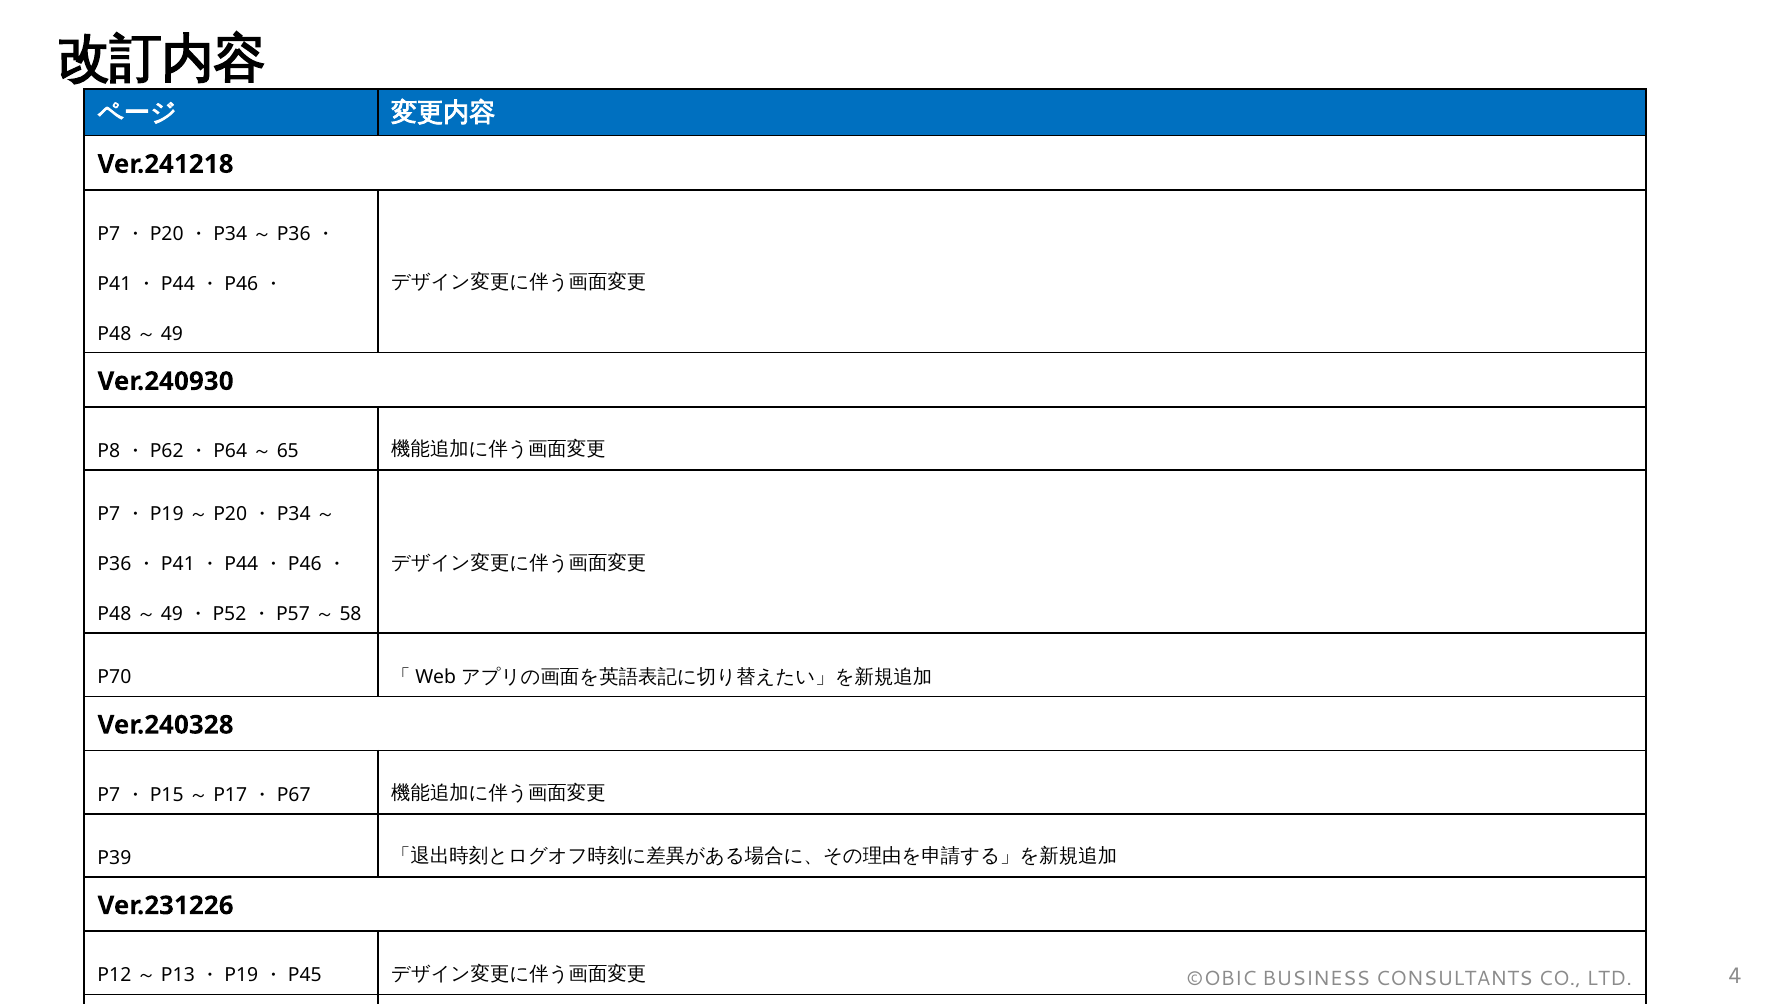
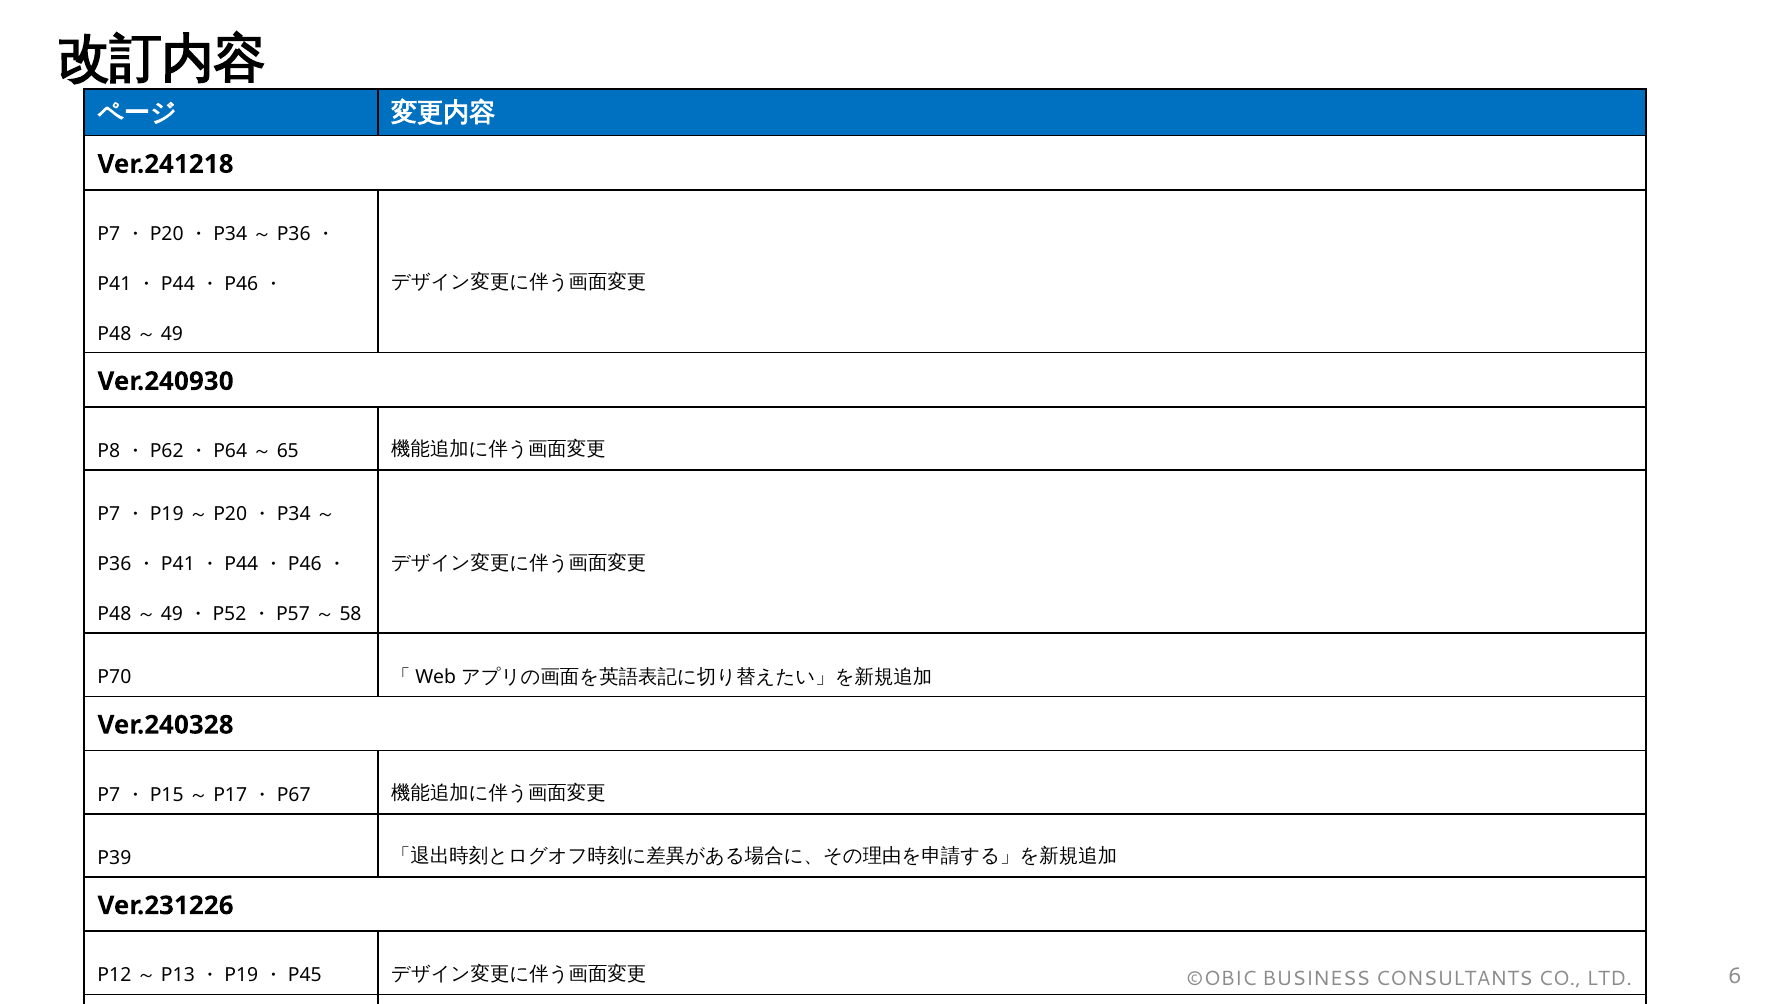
4: 4 -> 6 (1735, 977)
